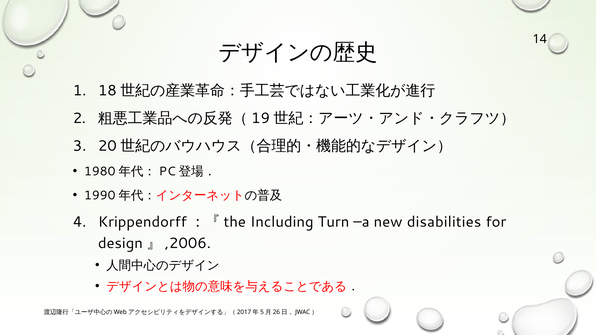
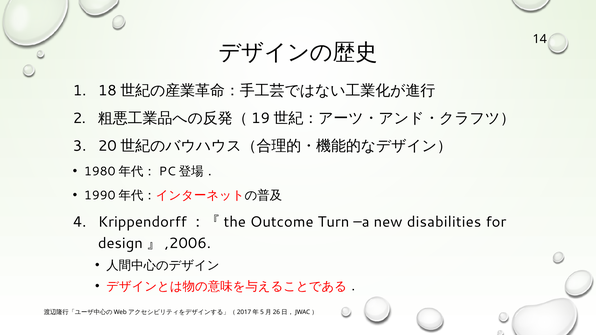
Including: Including -> Outcome (282, 222)
